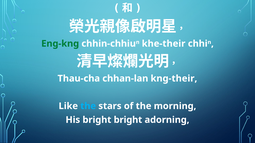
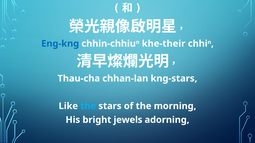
Eng-kng colour: green -> blue (60, 44)
kng-their: kng-their -> kng-stars (174, 79)
bright bright: bright -> jewels (128, 120)
